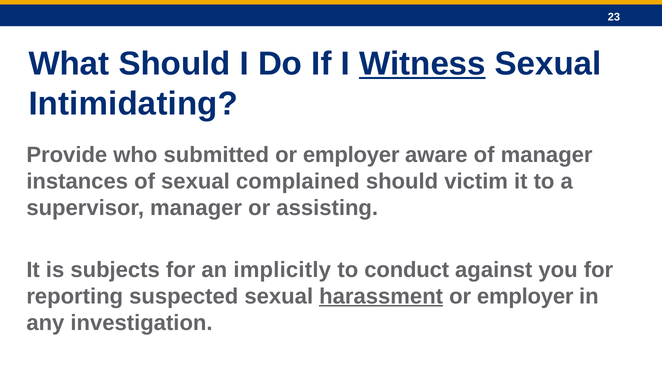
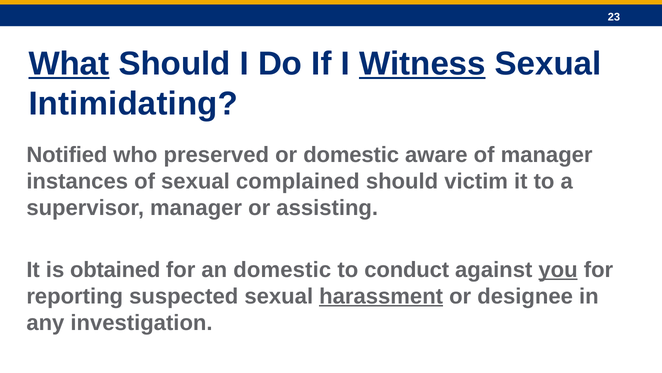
What underline: none -> present (69, 64)
Provide: Provide -> Notified (67, 155)
submitted: submitted -> preserved (216, 155)
employer: employer -> domestic (351, 155)
subjects: subjects -> obtained (115, 269)
an implicitly: implicitly -> domestic (282, 269)
you underline: none -> present (558, 269)
employer: employer -> designee (525, 296)
